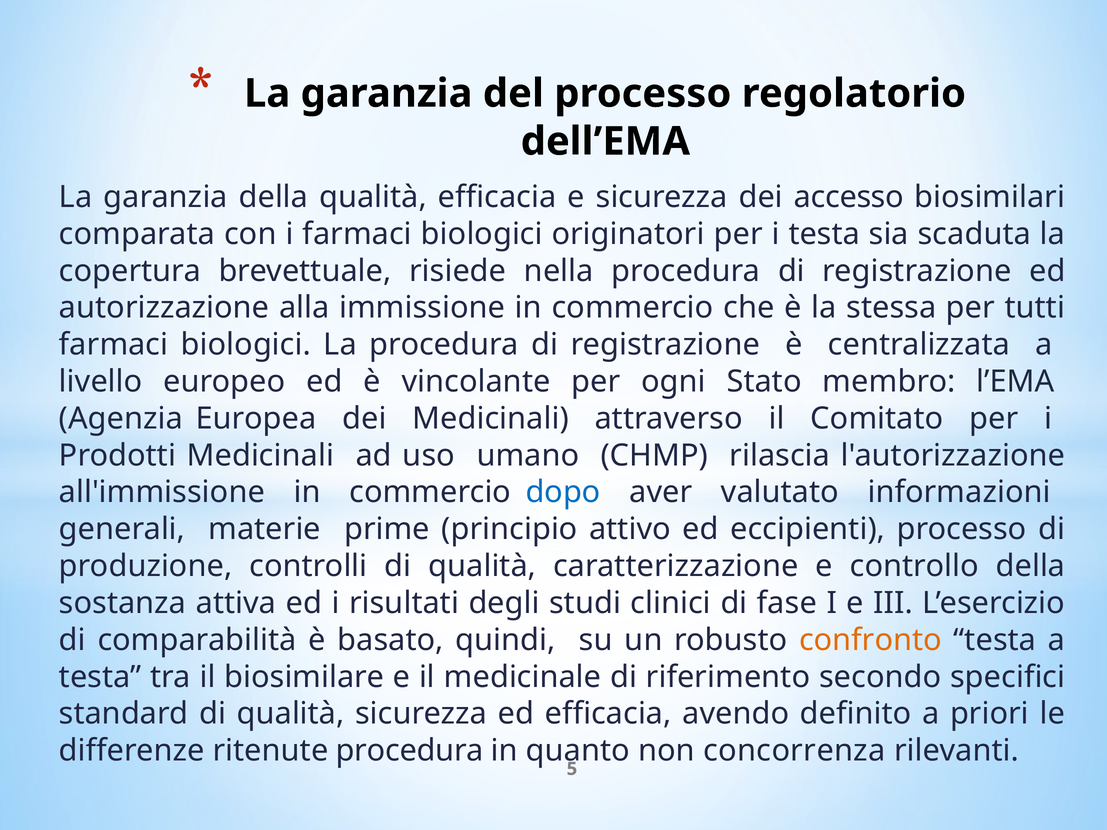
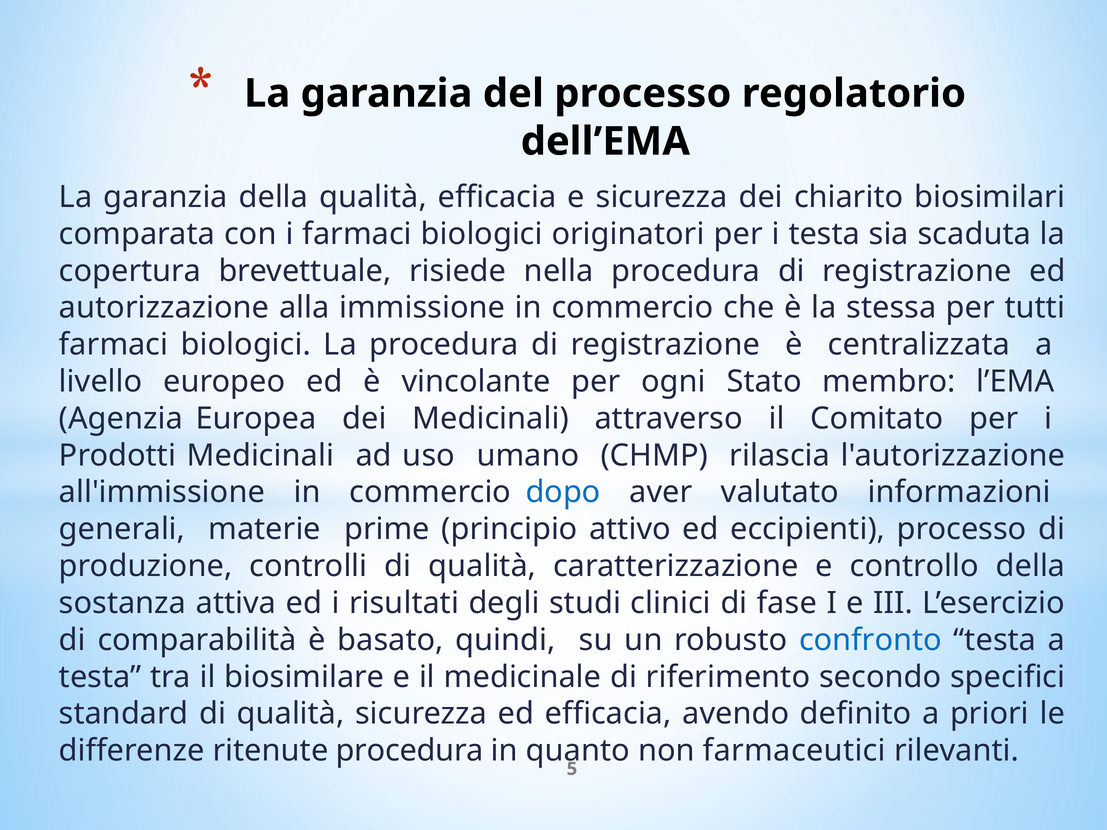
accesso: accesso -> chiarito (849, 197)
confronto colour: orange -> blue (871, 640)
concorrenza: concorrenza -> farmaceutici (794, 751)
